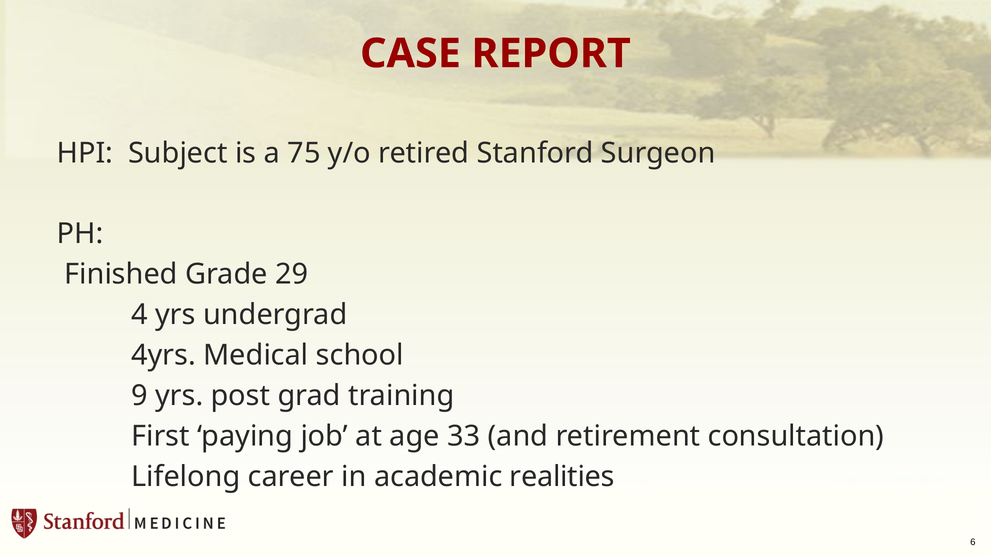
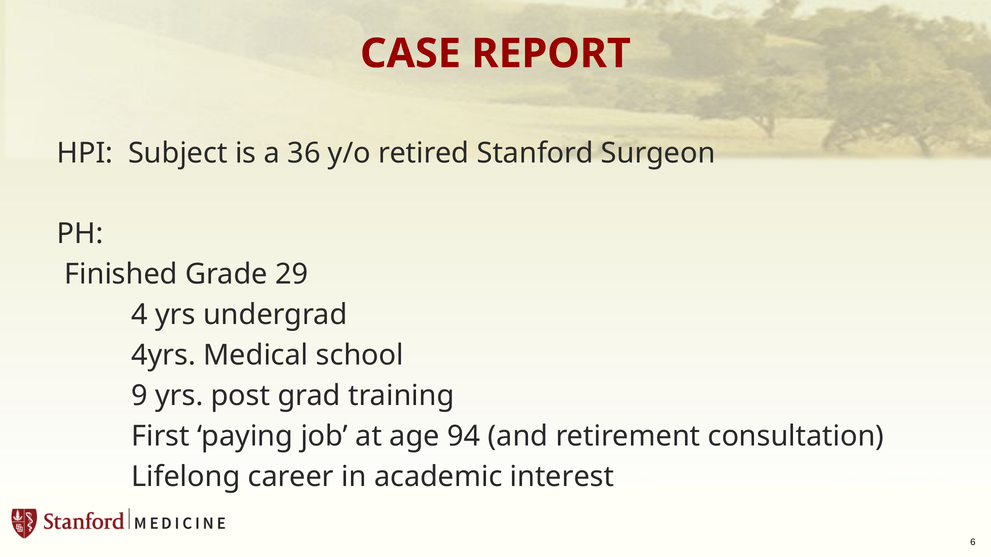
75: 75 -> 36 (304, 153)
33: 33 -> 94 (464, 437)
realities: realities -> interest (562, 477)
